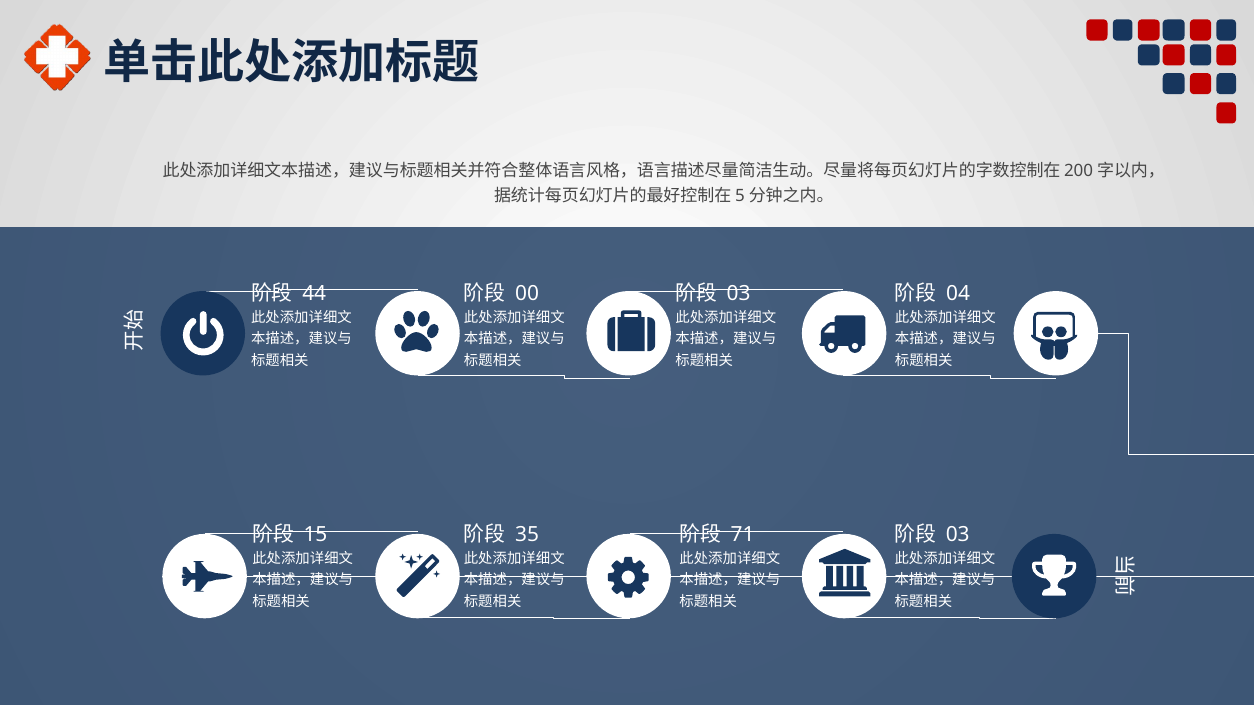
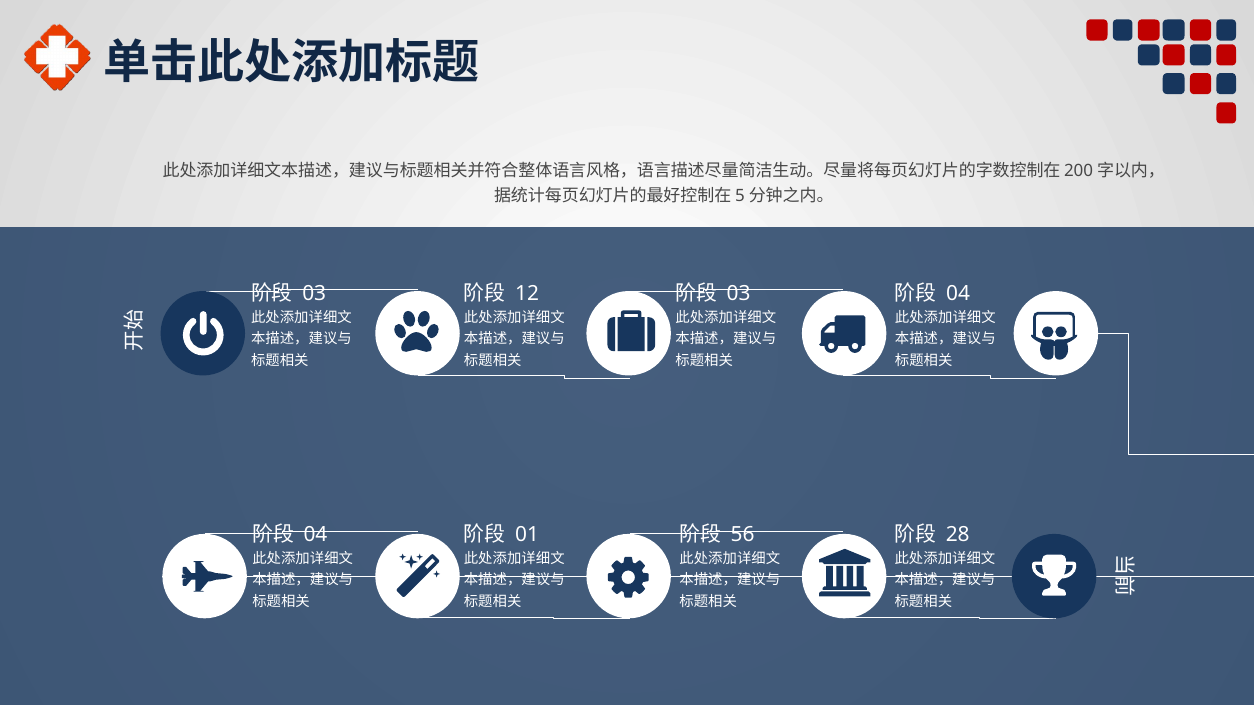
44: 44 -> 03 (314, 294)
00: 00 -> 12 (527, 294)
15: 15 -> 04 (315, 535)
35: 35 -> 01 (527, 535)
71: 71 -> 56 (743, 535)
03: 03 -> 28 (958, 535)
